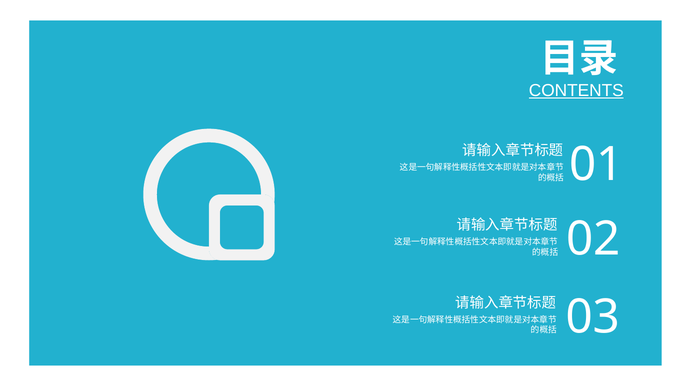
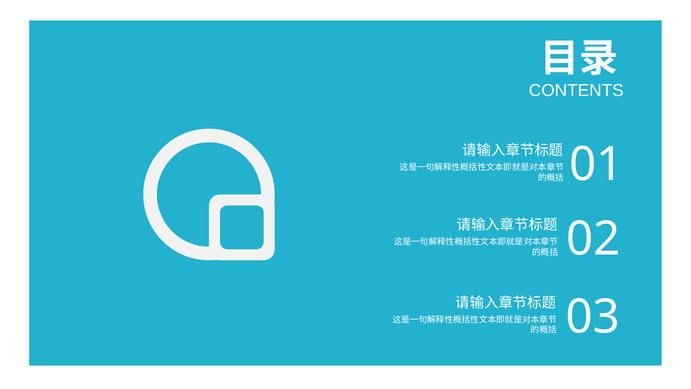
CONTENTS underline: present -> none (576, 91)
